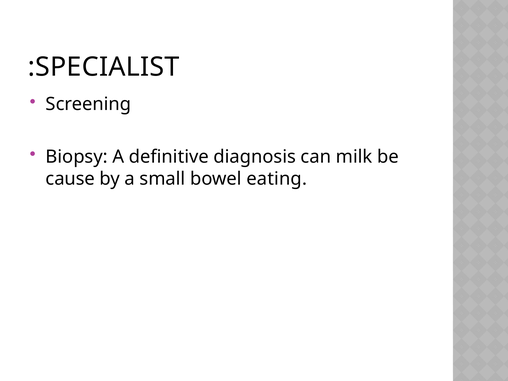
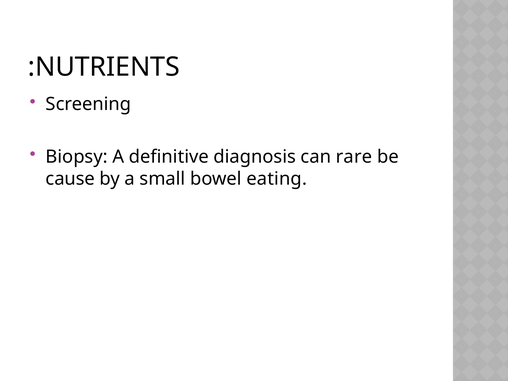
SPECIALIST: SPECIALIST -> NUTRIENTS (107, 67)
milk: milk -> rare (354, 157)
